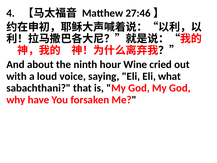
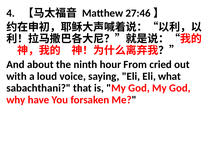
Wine: Wine -> From (135, 64)
